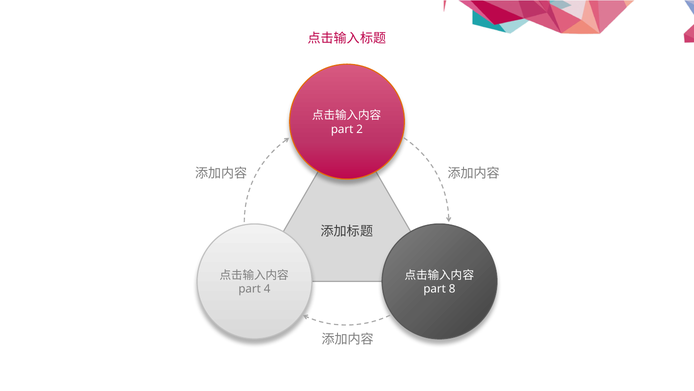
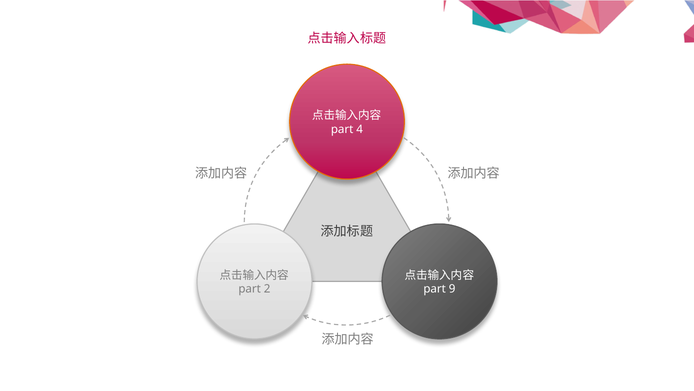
2: 2 -> 4 (360, 129)
4: 4 -> 2 (267, 289)
8: 8 -> 9 (452, 289)
